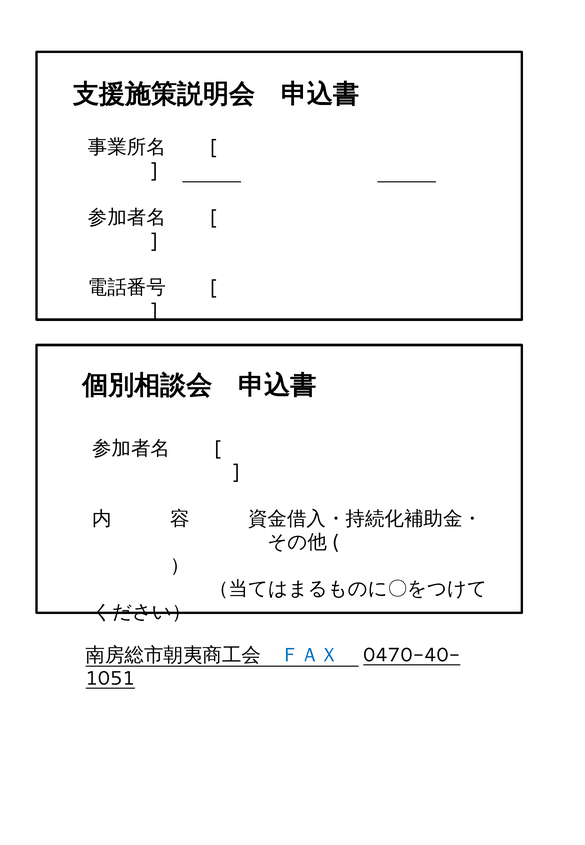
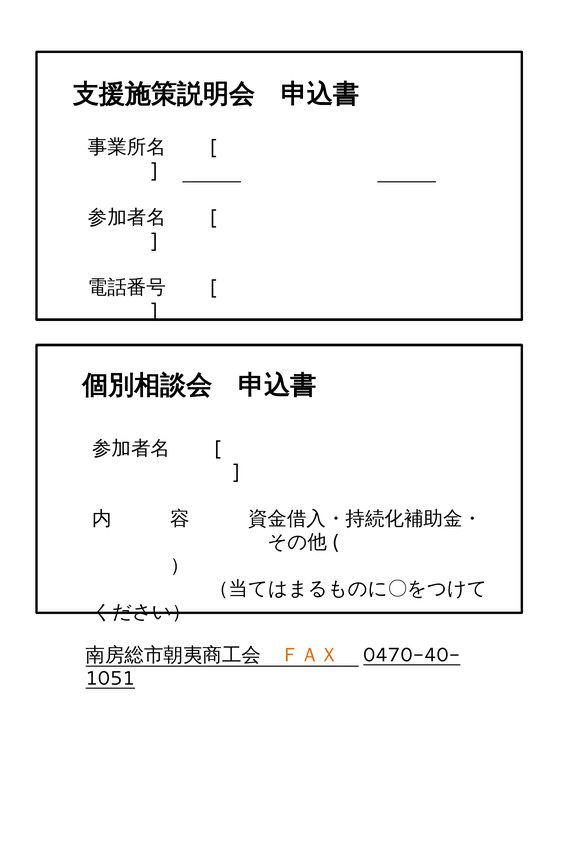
ＦＡＸ colour: blue -> orange (310, 655)
